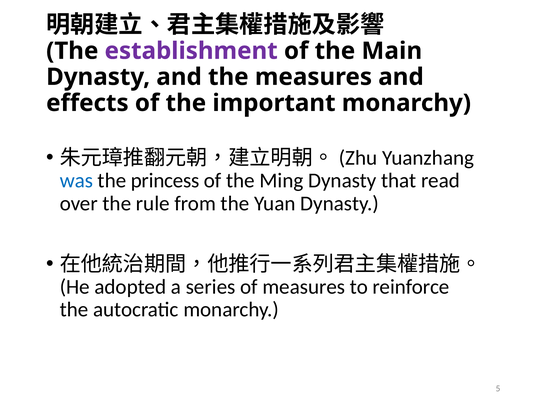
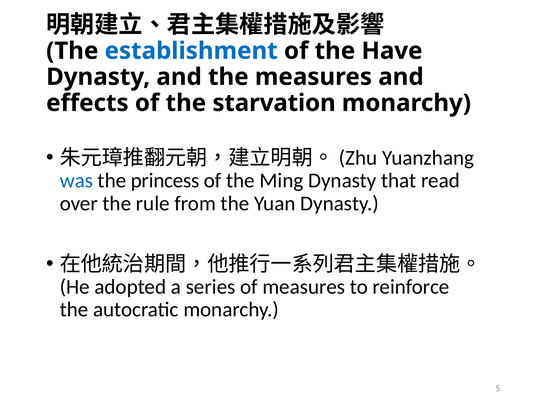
establishment colour: purple -> blue (191, 51)
Main: Main -> Have (392, 51)
important: important -> starvation (274, 103)
